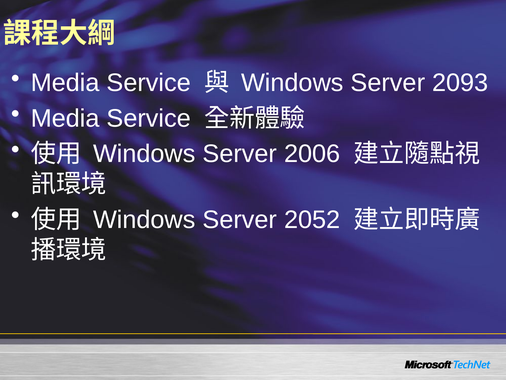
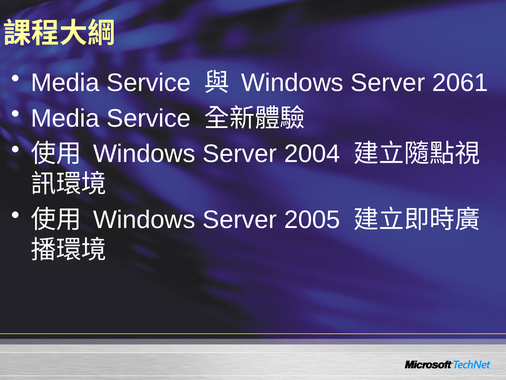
2093: 2093 -> 2061 (460, 83)
2006: 2006 -> 2004 (312, 154)
2052: 2052 -> 2005 (312, 219)
